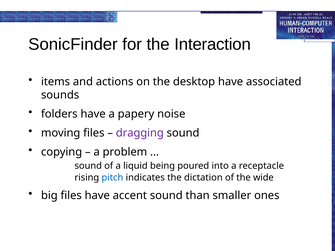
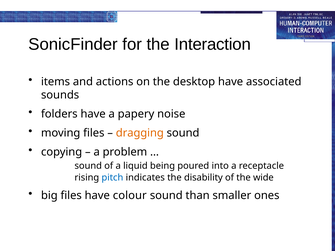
dragging colour: purple -> orange (140, 133)
dictation: dictation -> disability (203, 178)
accent: accent -> colour (130, 196)
